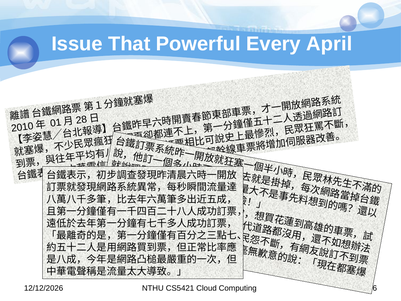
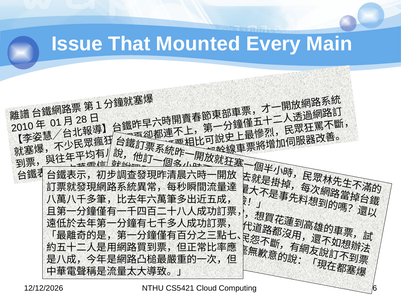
Powerful: Powerful -> Mounted (198, 44)
April: April -> Main (329, 44)
